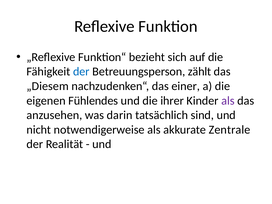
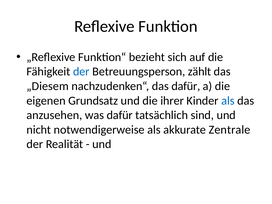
das einer: einer -> dafür (186, 86)
Fühlendes: Fühlendes -> Grundsatz (93, 101)
als colour: purple -> blue (228, 101)
was darin: darin -> dafür (120, 115)
